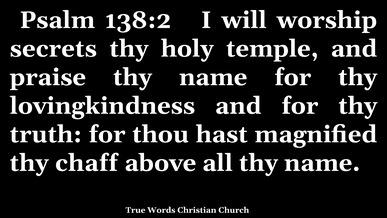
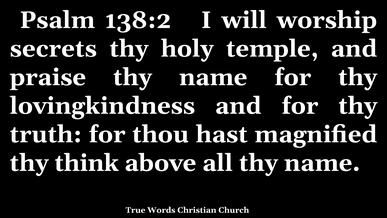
chaff: chaff -> think (87, 163)
